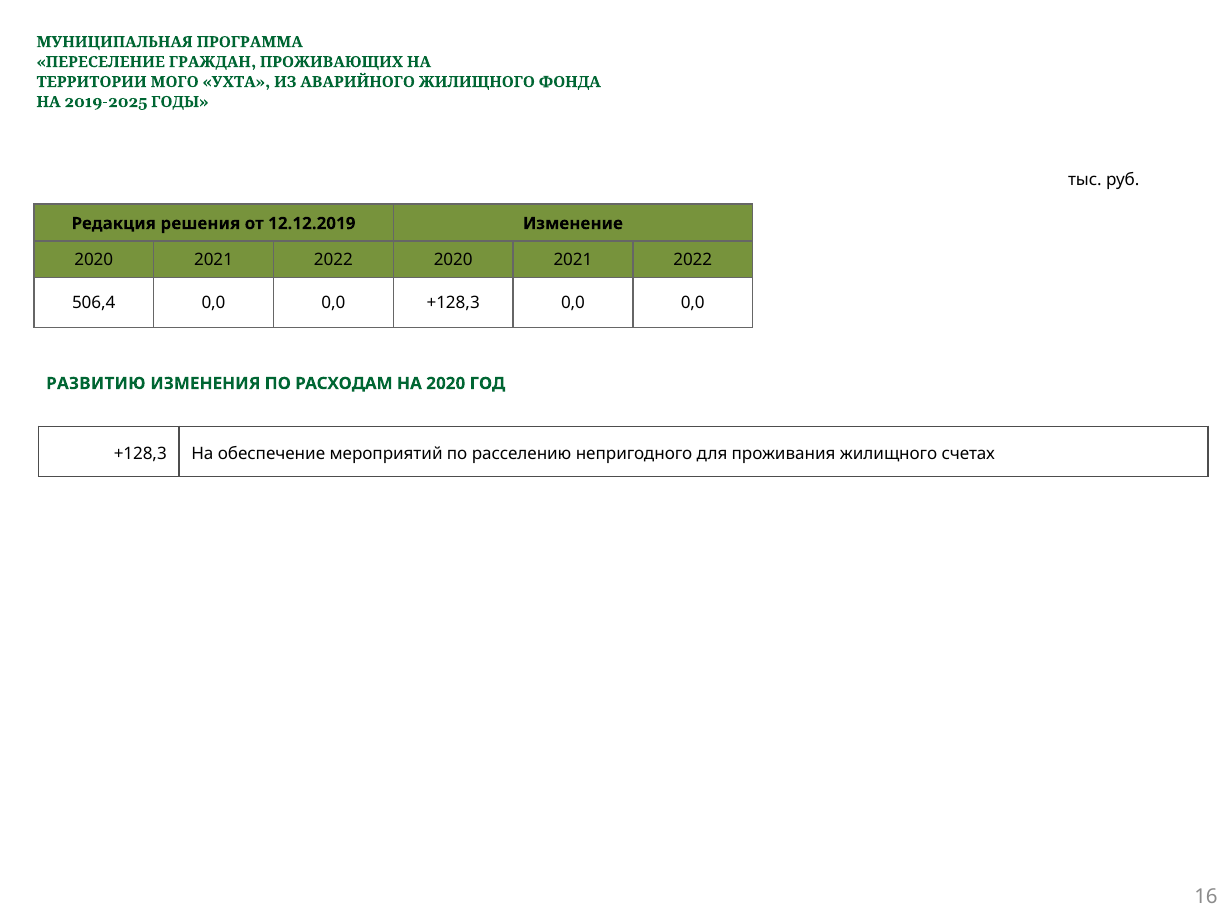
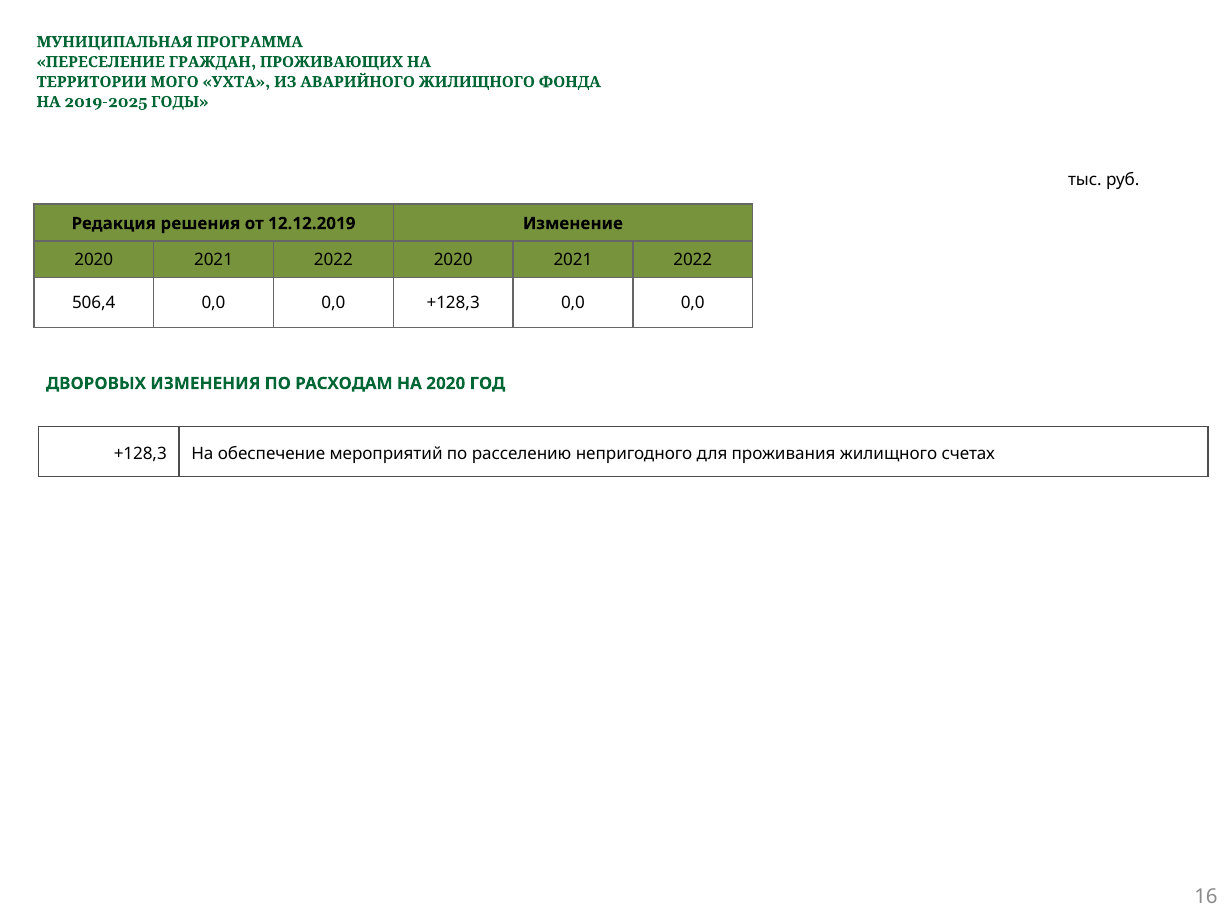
РАЗВИТИЮ: РАЗВИТИЮ -> ДВОРОВЫХ (96, 384)
